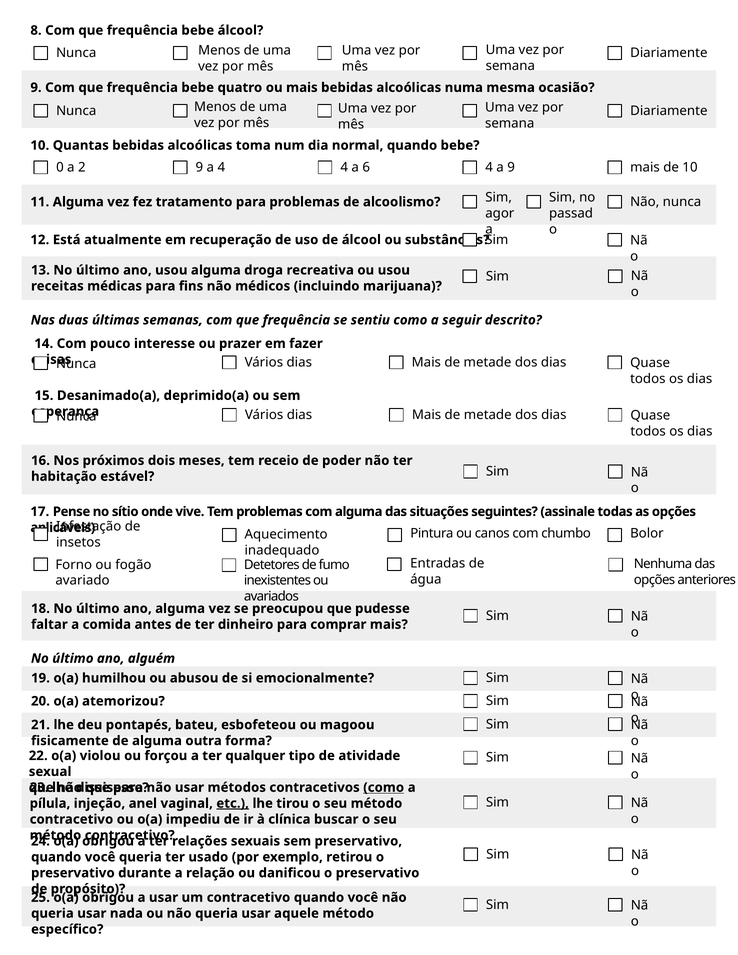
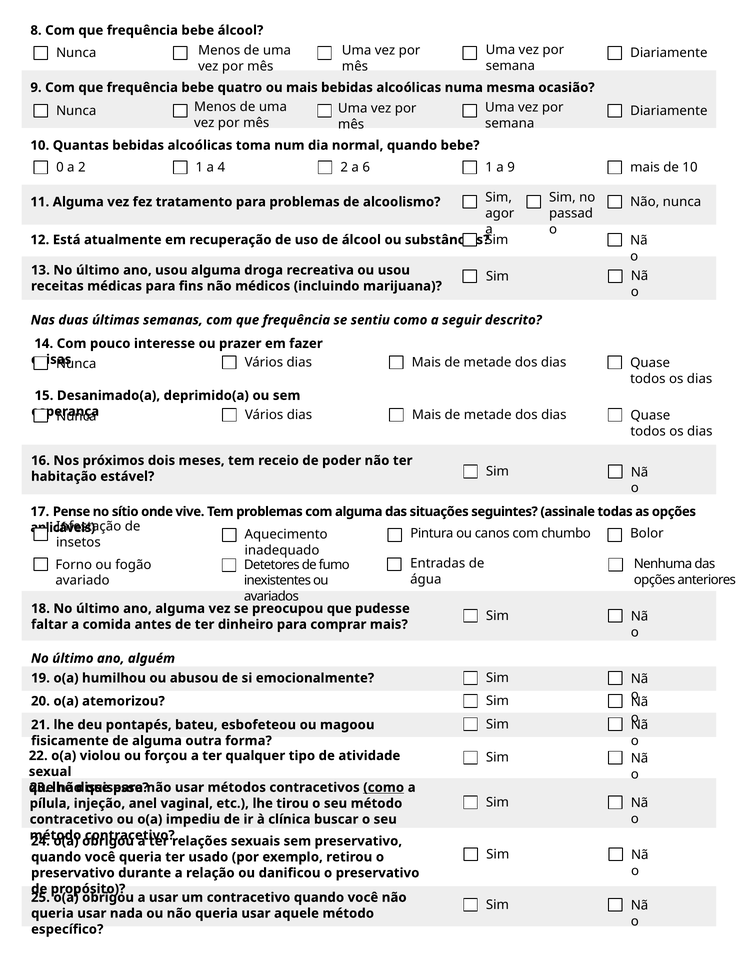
2 9: 9 -> 1 (199, 167)
4 4: 4 -> 2 (344, 167)
6 4: 4 -> 1 (489, 167)
etc underline: present -> none (233, 803)
